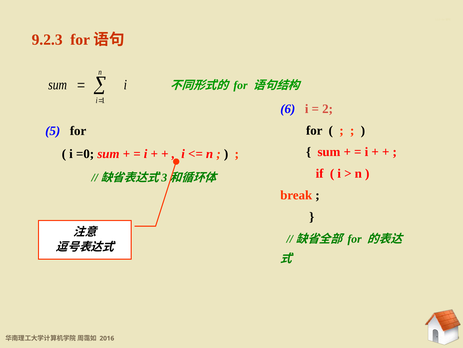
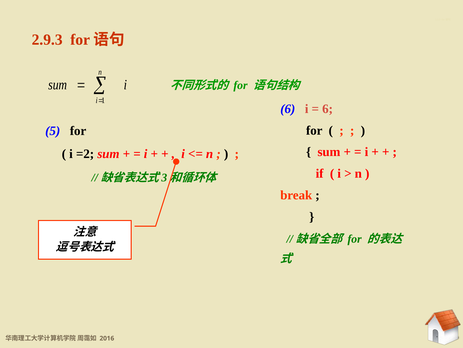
9.2.3: 9.2.3 -> 2.9.3 (47, 40)
2: 2 -> 6 (328, 109)
=0: =0 -> =2 (85, 154)
